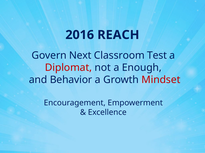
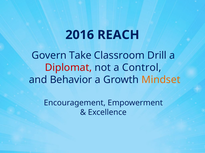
Next: Next -> Take (80, 56)
Test: Test -> Drill (157, 56)
Enough: Enough -> Control (142, 68)
Mindset colour: red -> orange (161, 80)
